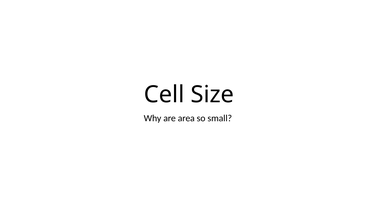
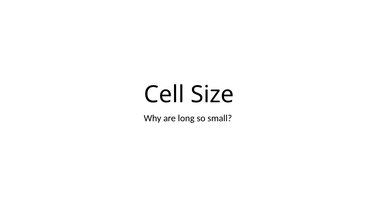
area: area -> long (186, 118)
